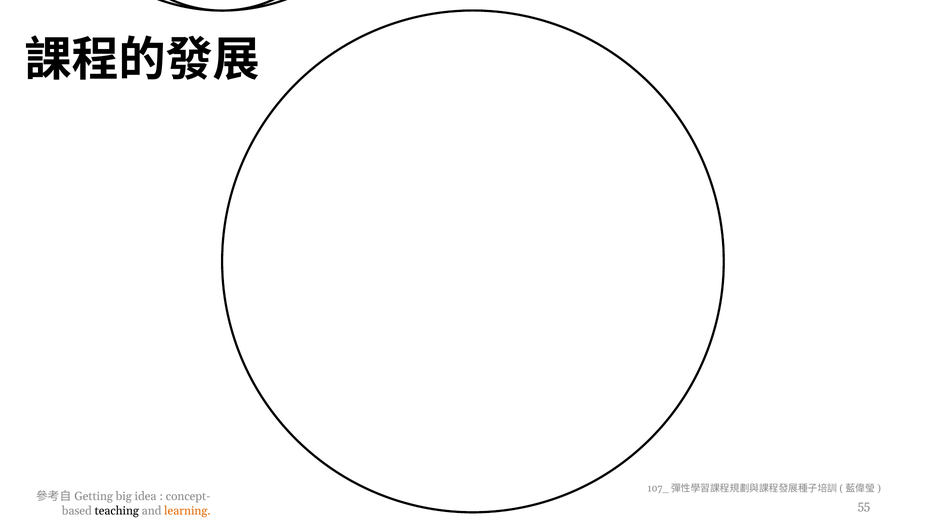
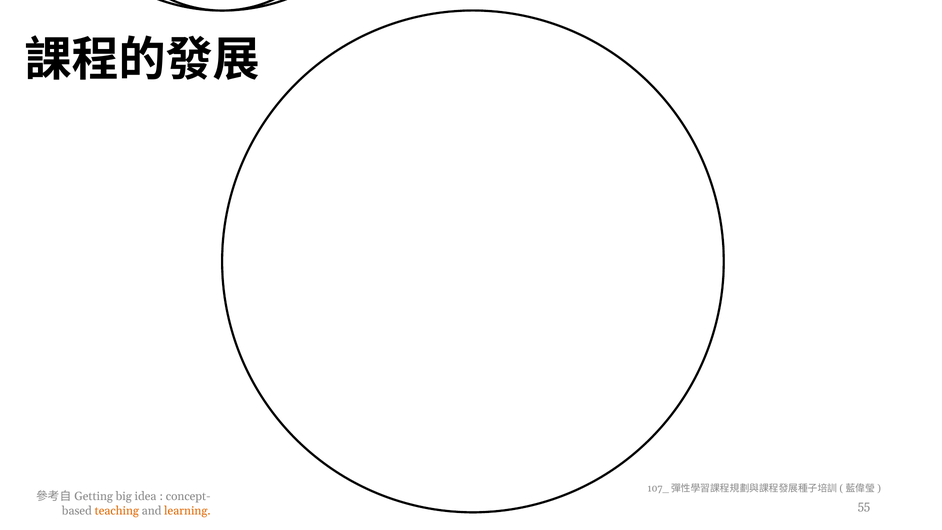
teaching colour: black -> orange (117, 511)
